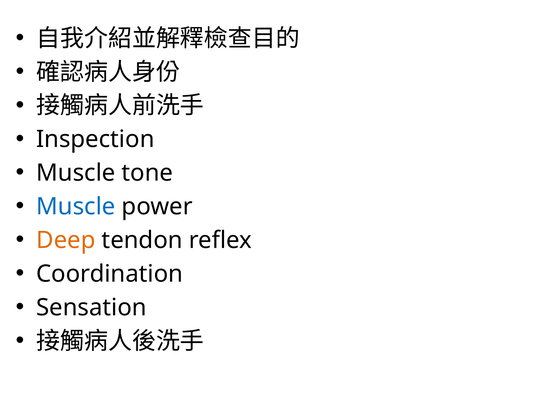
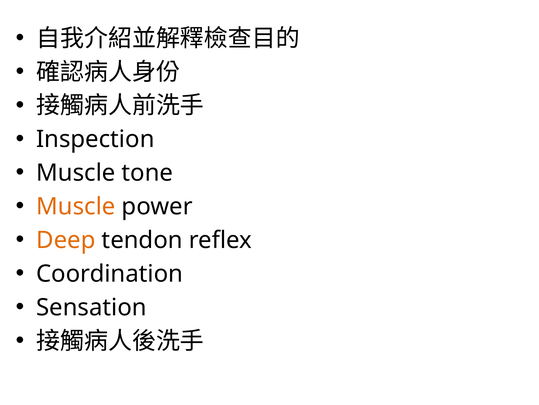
Muscle colour: blue -> orange (76, 206)
